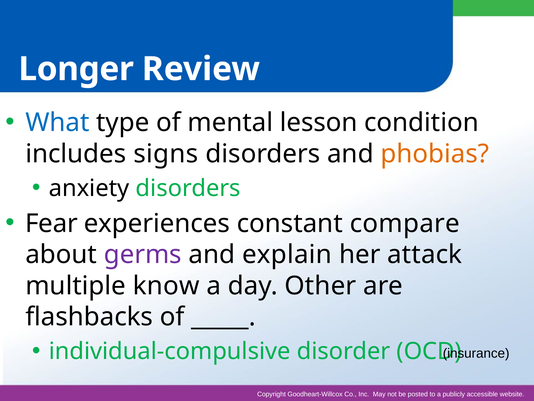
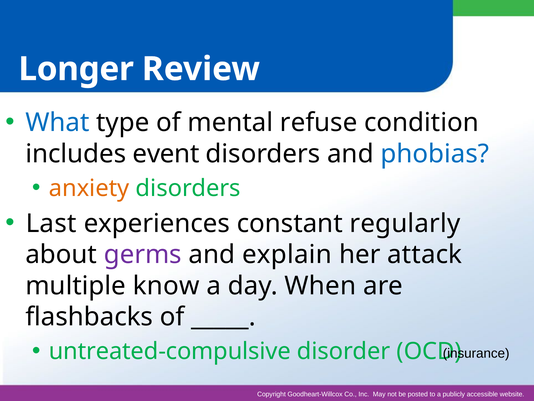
lesson: lesson -> refuse (319, 122)
signs: signs -> event (166, 154)
phobias colour: orange -> blue (435, 154)
anxiety colour: black -> orange (89, 188)
Fear: Fear -> Last (51, 223)
compare: compare -> regularly (405, 223)
Other: Other -> When (320, 285)
individual-compulsive: individual-compulsive -> untreated-compulsive (170, 351)
